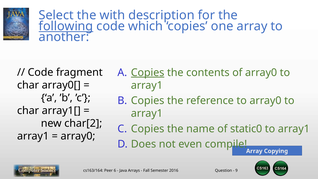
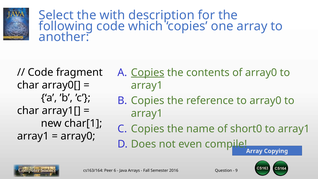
following underline: present -> none (66, 26)
char[2: char[2 -> char[1 (83, 123)
static0: static0 -> short0 (246, 129)
